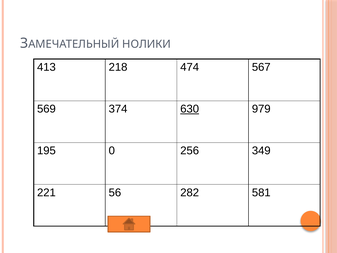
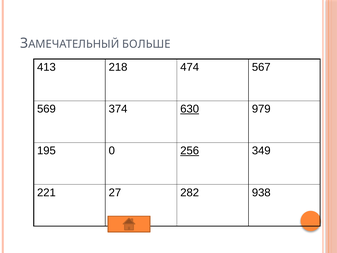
НОЛИКИ: НОЛИКИ -> БОЛЬШЕ (146, 44)
256 underline: none -> present (190, 151)
56: 56 -> 27 (115, 192)
581: 581 -> 938 (261, 192)
